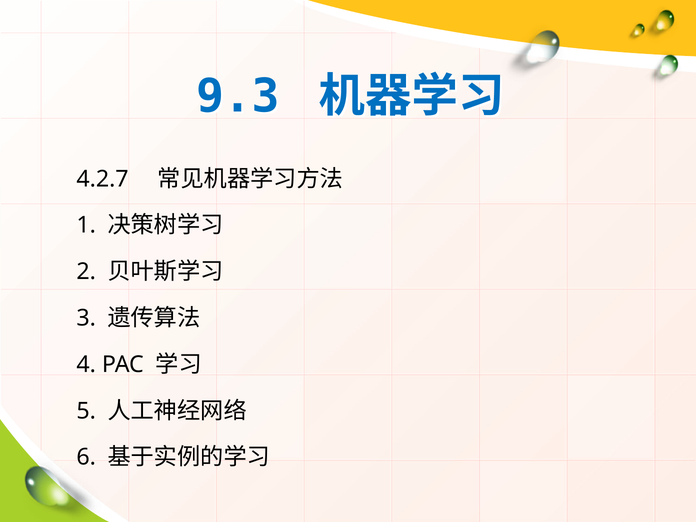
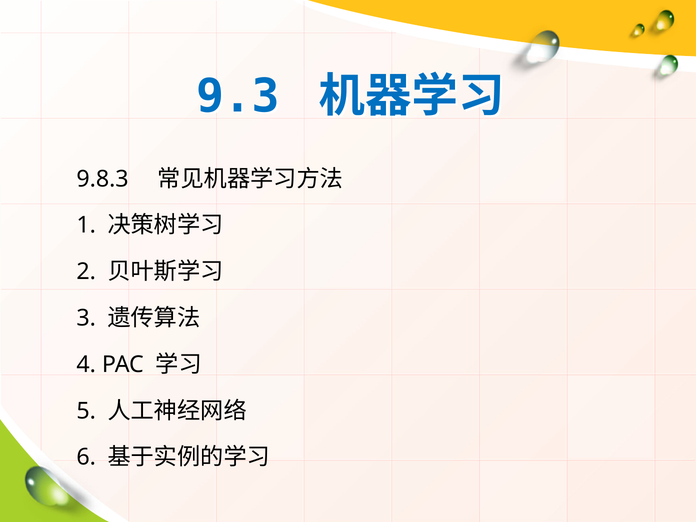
4.2.7: 4.2.7 -> 9.8.3 (103, 179)
